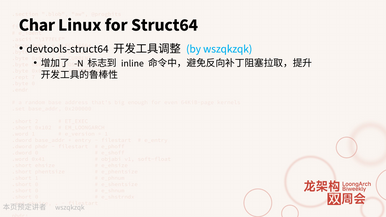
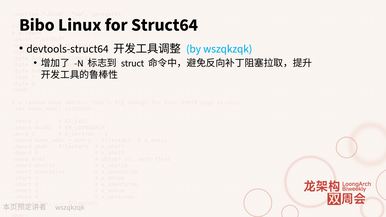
Char: Char -> Bibo (37, 25)
inline: inline -> struct (132, 63)
